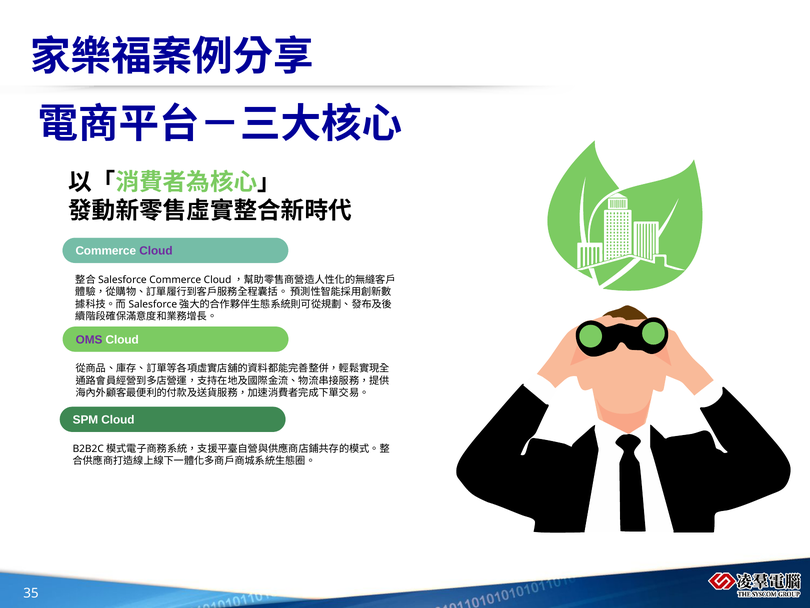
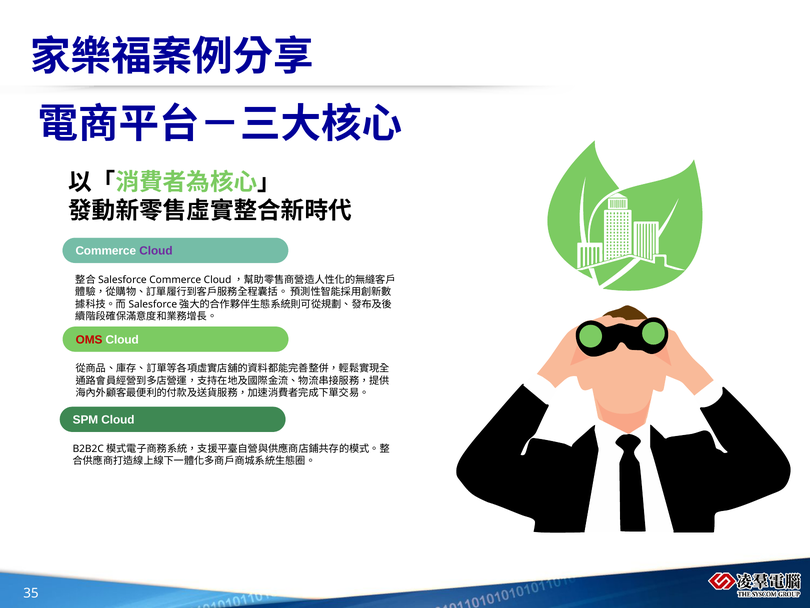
OMS colour: purple -> red (89, 340)
